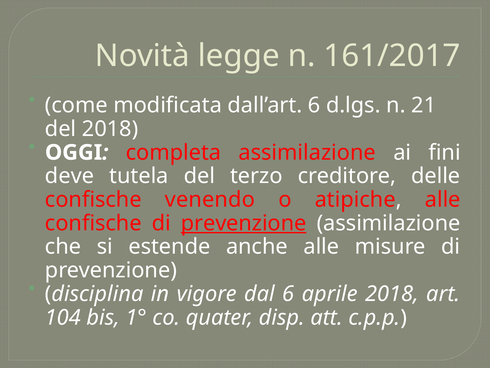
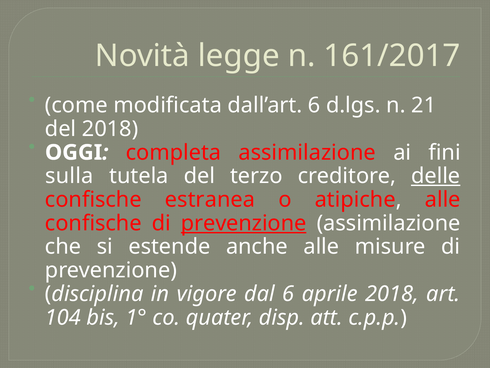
deve: deve -> sulla (69, 176)
delle underline: none -> present (436, 176)
venendo: venendo -> estranea (210, 199)
